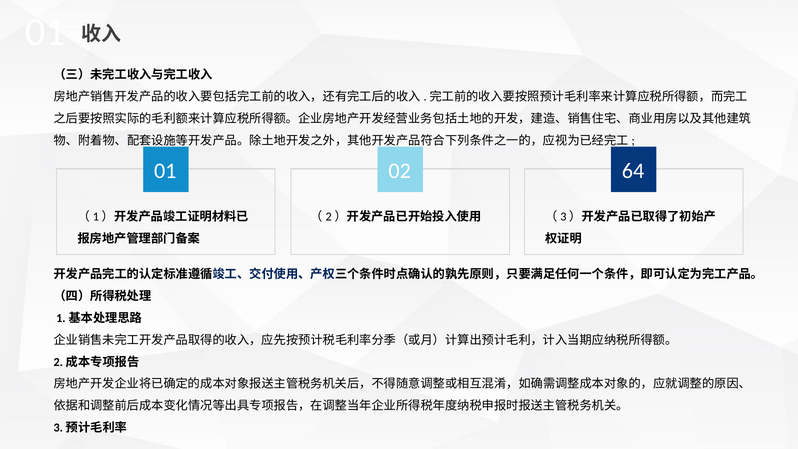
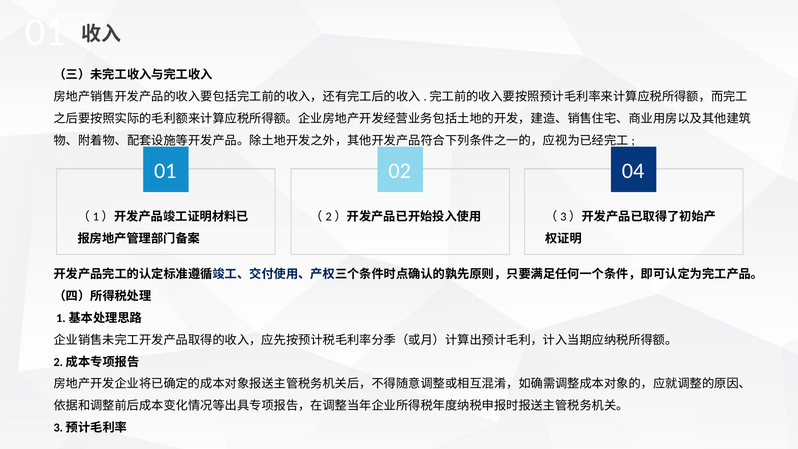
64: 64 -> 04 (633, 171)
